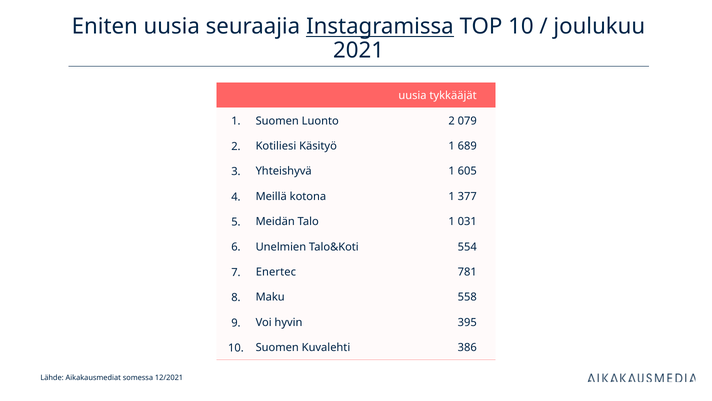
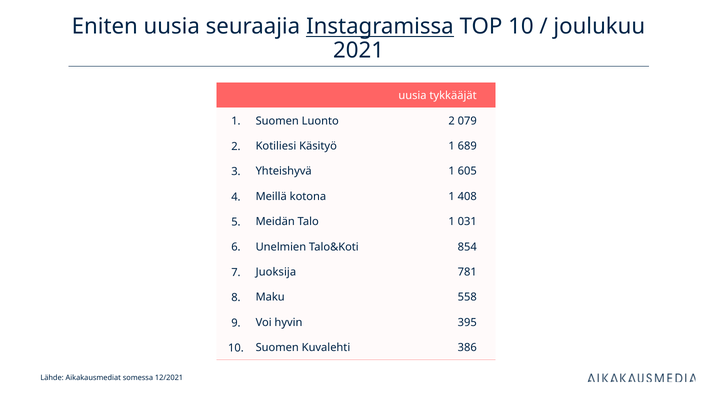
377: 377 -> 408 (467, 196)
554: 554 -> 854 (467, 247)
Enertec: Enertec -> Juoksija (276, 272)
